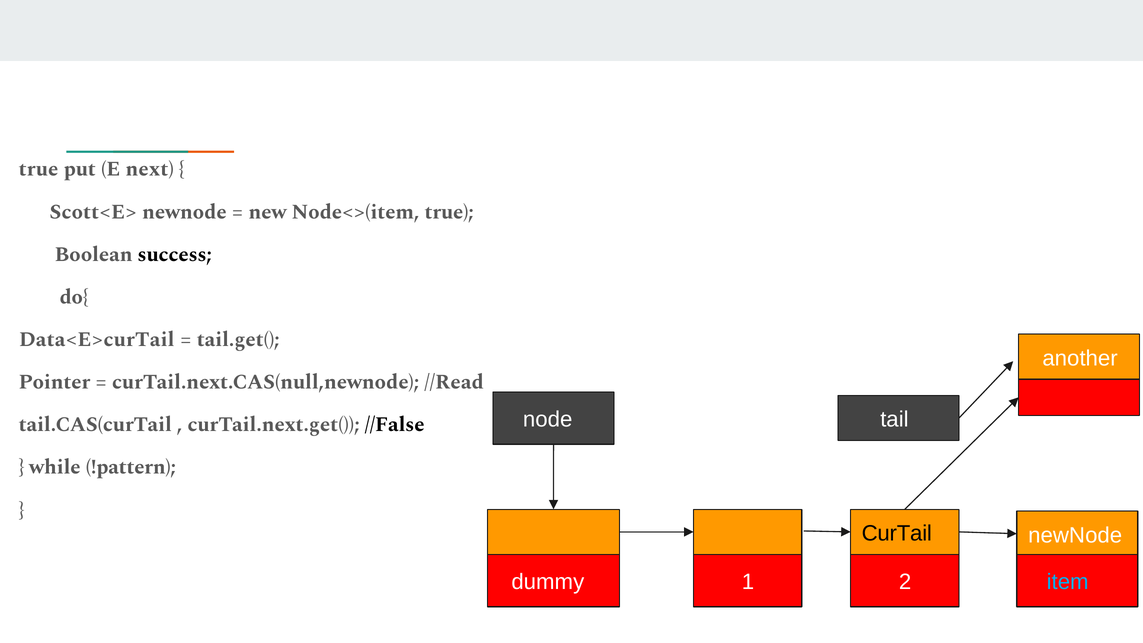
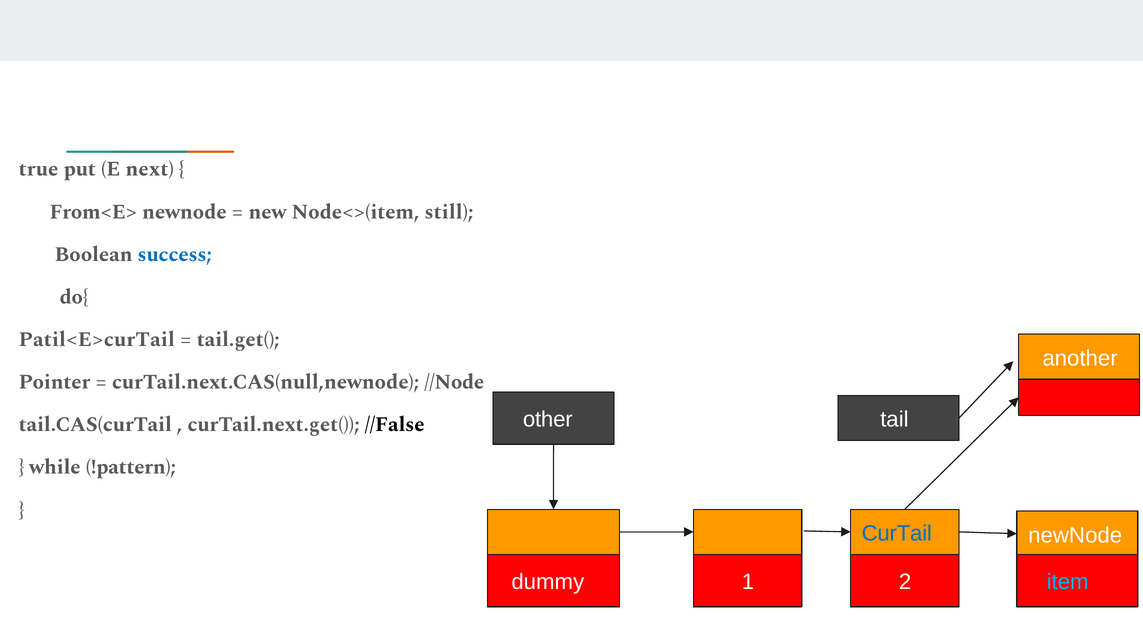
Scott<E>: Scott<E> -> From<E> (93, 212)
Node<>(item true: true -> still (449, 212)
success colour: black -> blue (175, 254)
Data<E>curTail: Data<E>curTail -> Patil<E>curTail (97, 339)
//Read: //Read -> //Node (454, 382)
node: node -> other (548, 420)
CurTail colour: black -> blue (897, 533)
